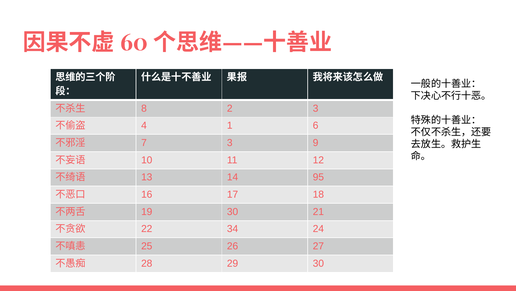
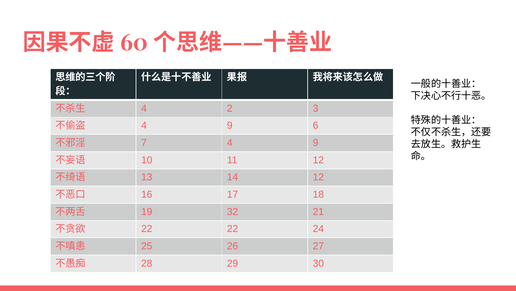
8: 8 -> 4 (144, 108)
1: 1 -> 9 (230, 125)
7 3: 3 -> 4 (230, 142)
14 95: 95 -> 12 (318, 177)
19 30: 30 -> 32 (233, 211)
22 34: 34 -> 22 (233, 228)
